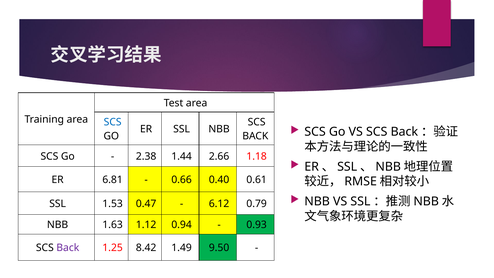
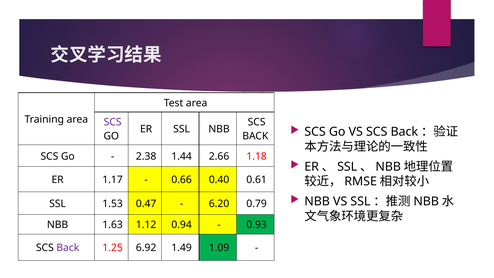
SCS colour: blue -> purple (113, 122)
6.81: 6.81 -> 1.17 (113, 180)
6.12: 6.12 -> 6.20 (219, 204)
8.42: 8.42 -> 6.92 (146, 248)
9.50: 9.50 -> 1.09 (219, 248)
